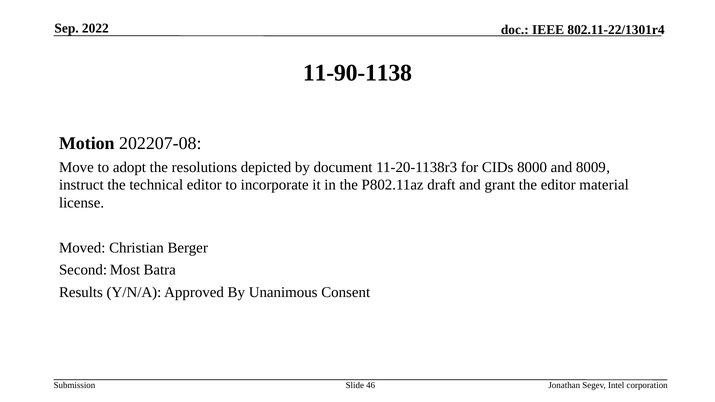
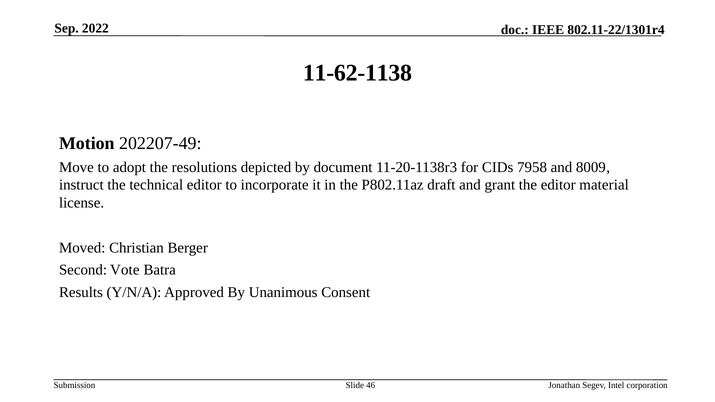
11-90-1138: 11-90-1138 -> 11-62-1138 (357, 73)
202207-08: 202207-08 -> 202207-49 (160, 143)
8000: 8000 -> 7958 (532, 167)
Most: Most -> Vote (125, 270)
